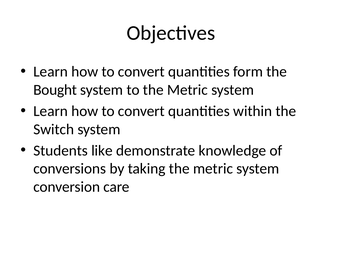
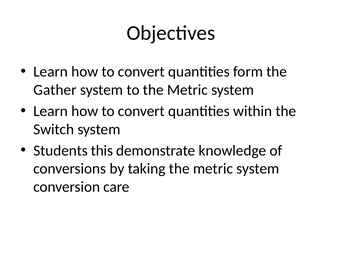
Bought: Bought -> Gather (55, 90)
like: like -> this (102, 151)
